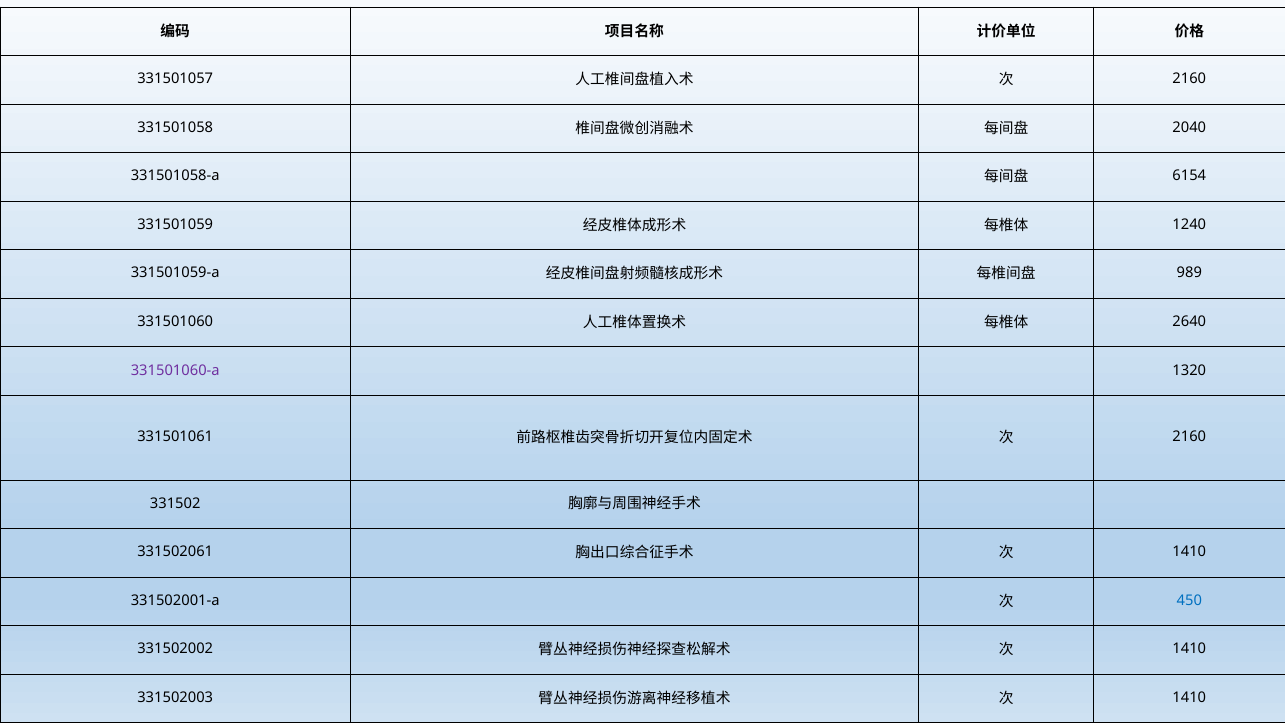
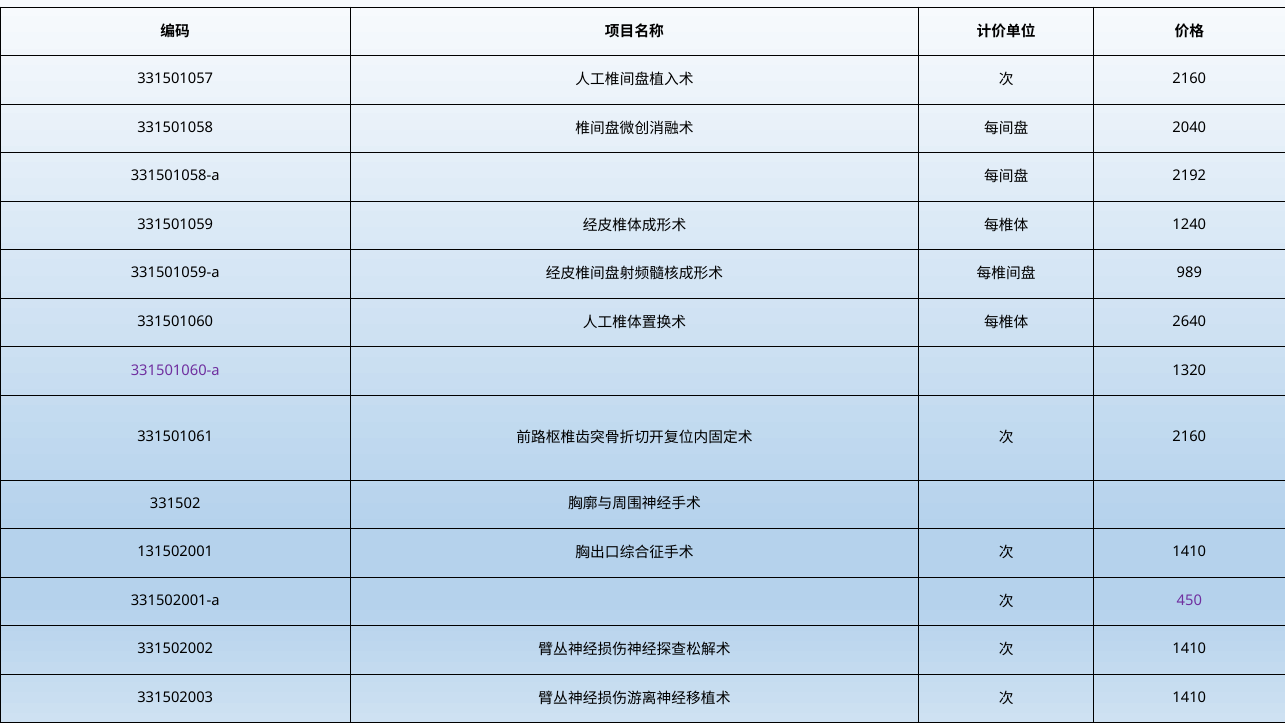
6154: 6154 -> 2192 (1189, 176)
331502061: 331502061 -> 131502001 (175, 552)
450 colour: blue -> purple (1189, 600)
